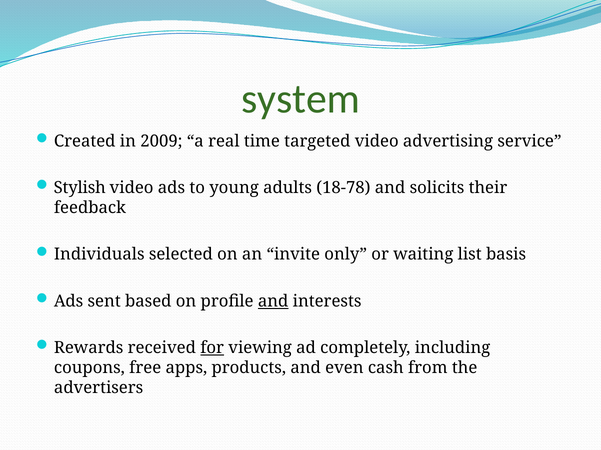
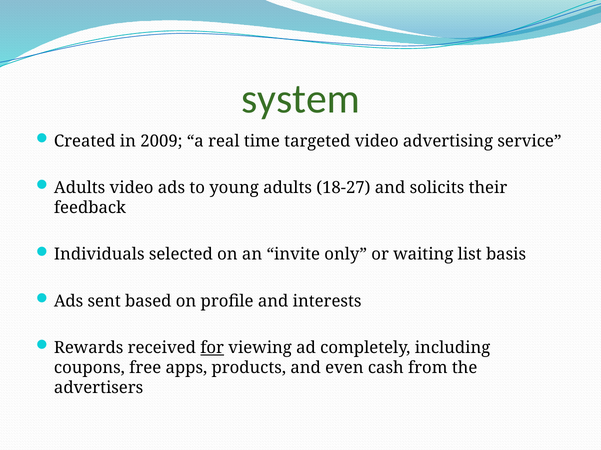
Stylish: Stylish -> Adults (80, 188)
18-78: 18-78 -> 18-27 (343, 188)
and underline: present -> none (273, 302)
